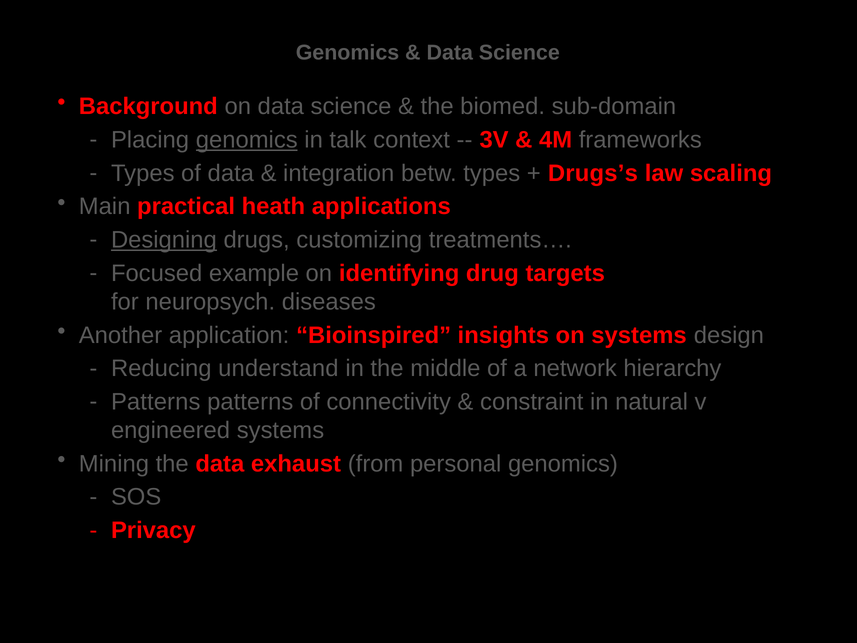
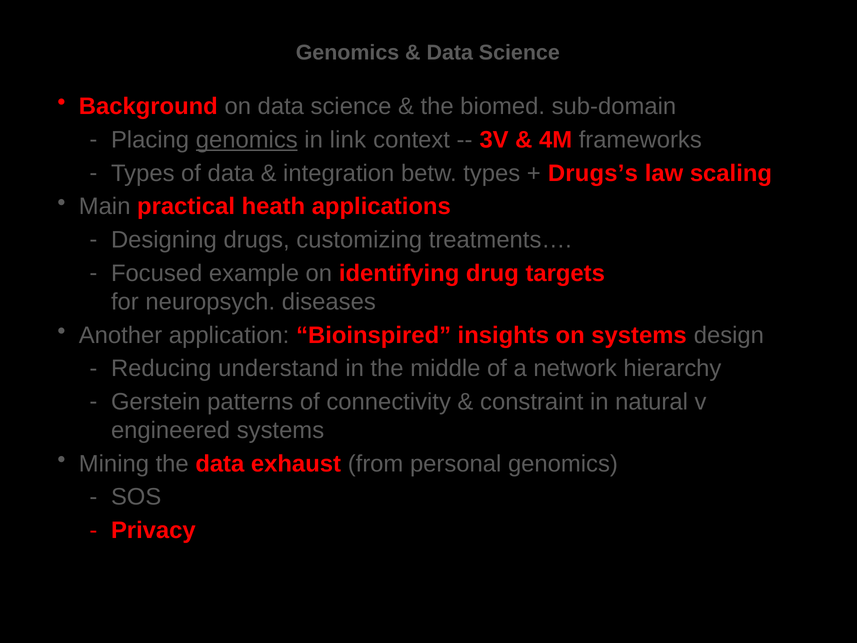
talk: talk -> link (348, 140)
Designing underline: present -> none (164, 240)
Patterns: Patterns -> Gerstein (156, 402)
